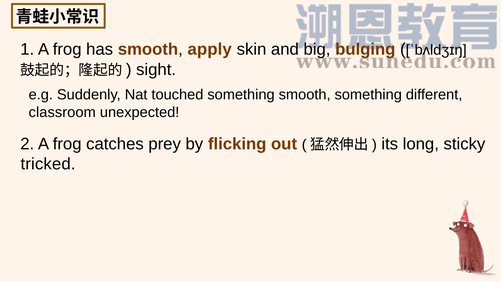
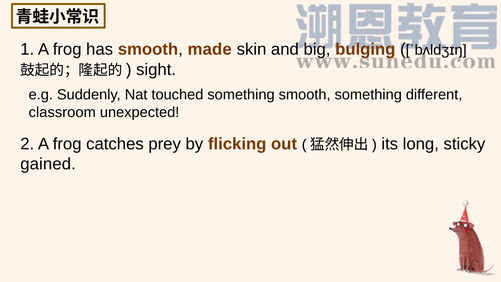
apply: apply -> made (210, 49)
tricked: tricked -> gained (48, 164)
